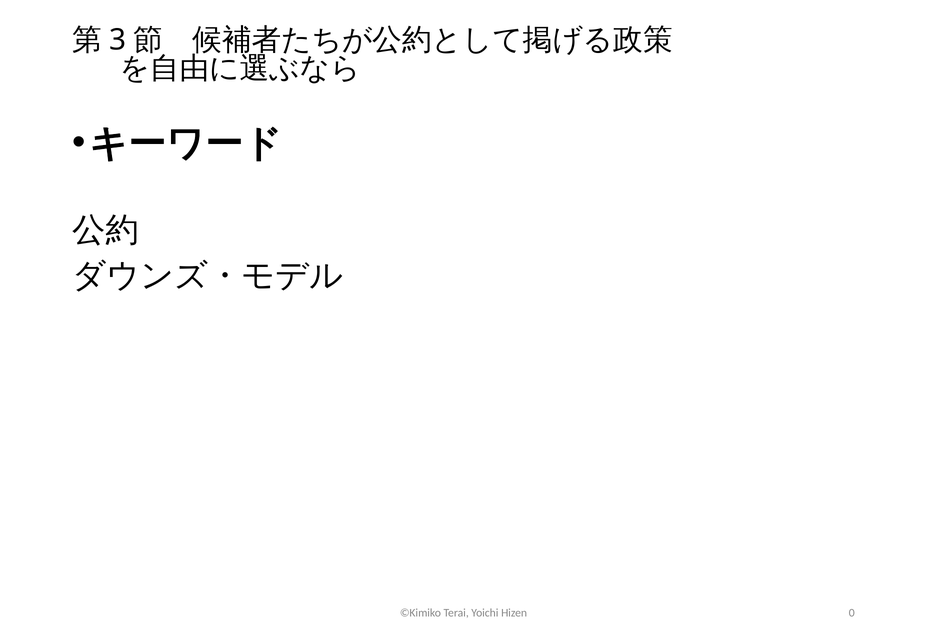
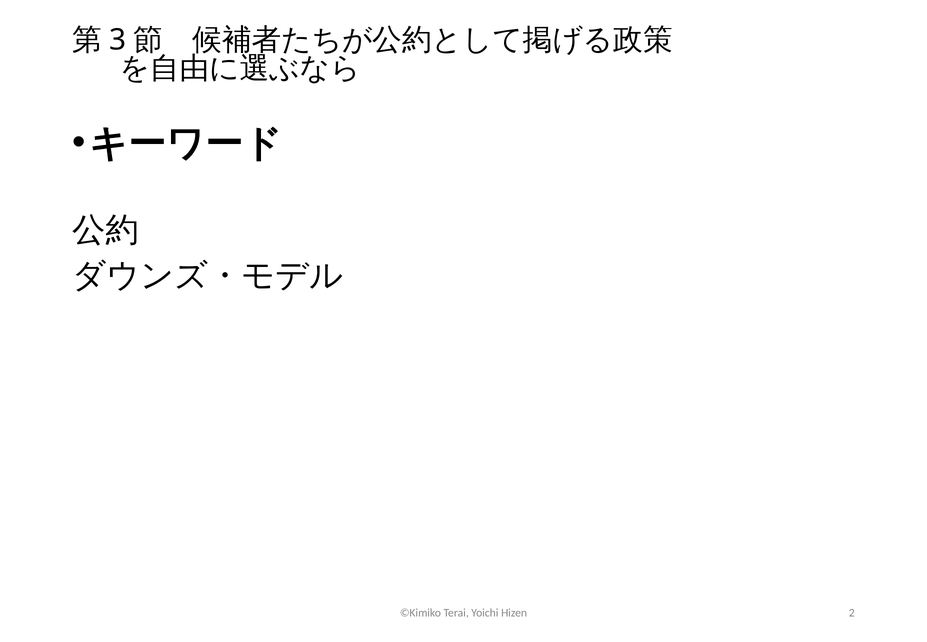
0: 0 -> 2 (852, 613)
